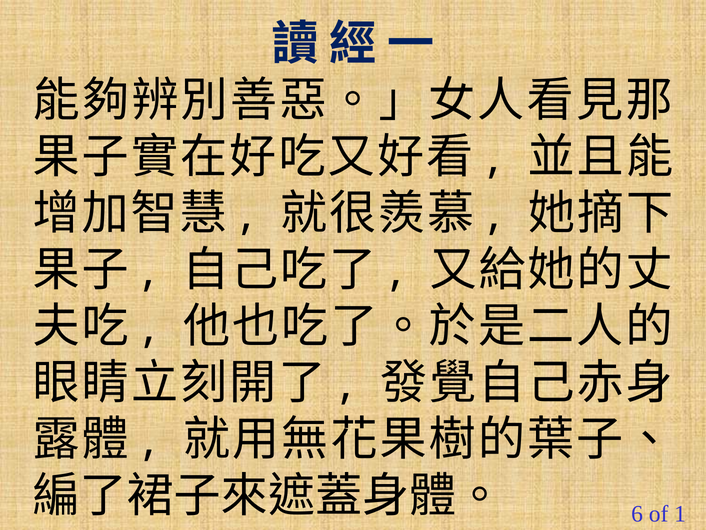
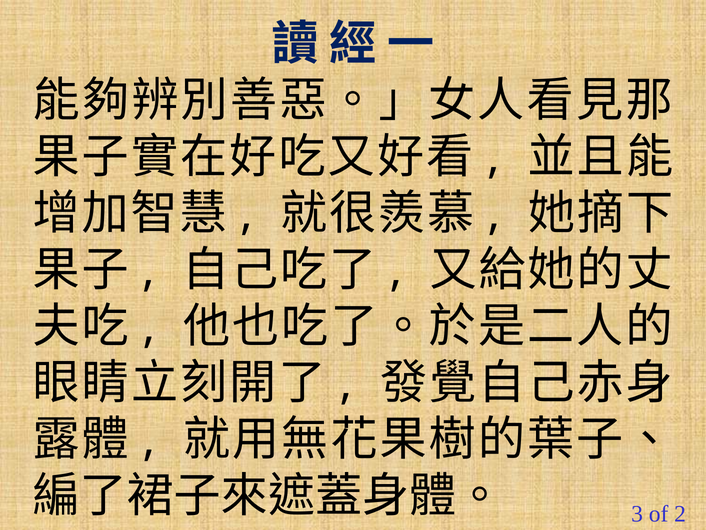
6: 6 -> 3 (637, 513)
1: 1 -> 2 (680, 513)
